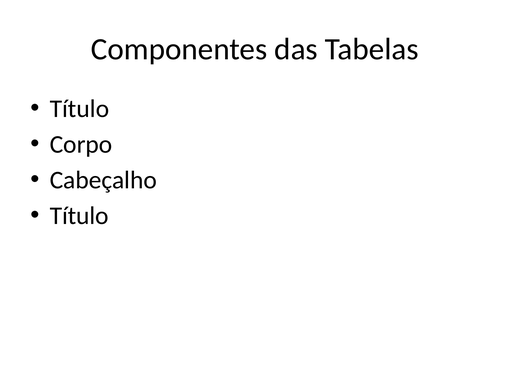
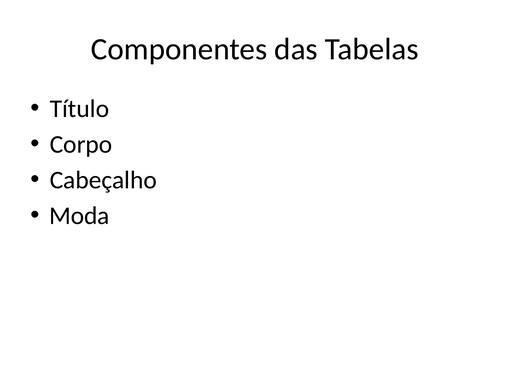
Título: Título -> Moda (79, 216)
